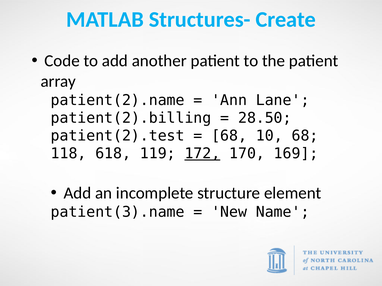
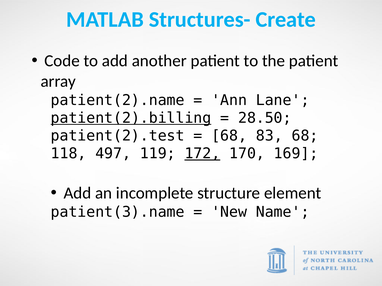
patient(2).billing underline: none -> present (131, 118)
10: 10 -> 83 (269, 136)
618: 618 -> 497 (113, 154)
